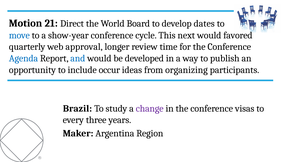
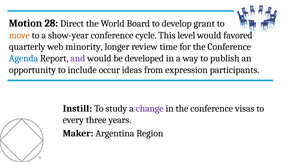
21: 21 -> 28 (51, 23)
dates: dates -> grant (204, 24)
move colour: blue -> orange (19, 35)
next: next -> level (186, 35)
approval: approval -> minority (84, 47)
and colour: blue -> purple (78, 58)
organizing: organizing -> expression (186, 70)
Brazil: Brazil -> Instill (77, 108)
